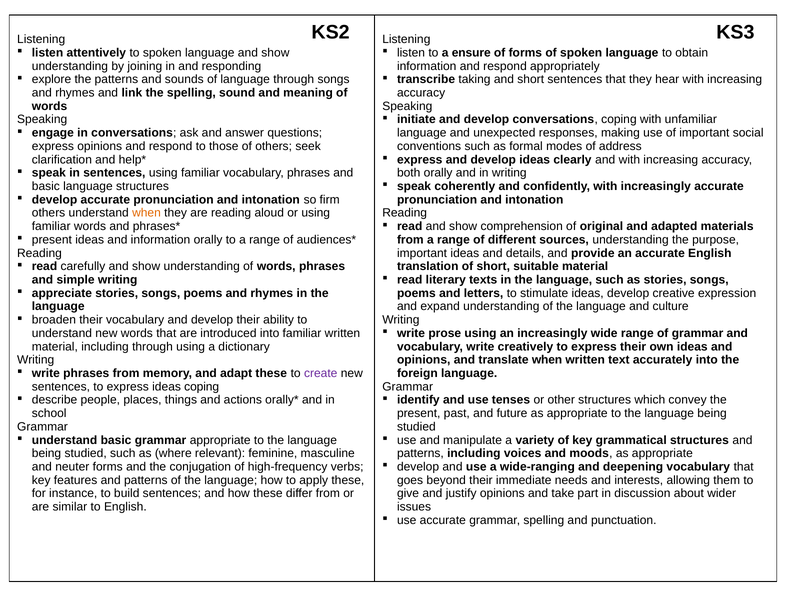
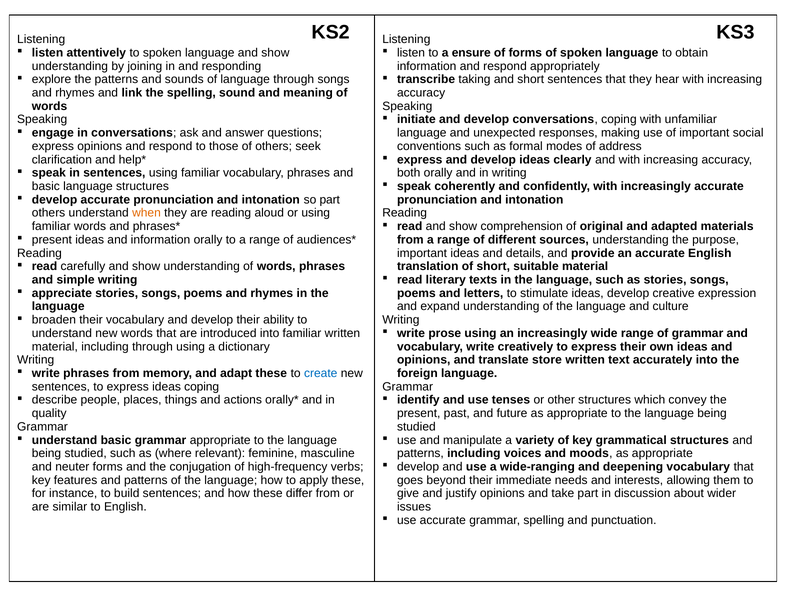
so firm: firm -> part (330, 200)
translate when: when -> store (547, 360)
create colour: purple -> blue (321, 374)
school: school -> quality (49, 414)
